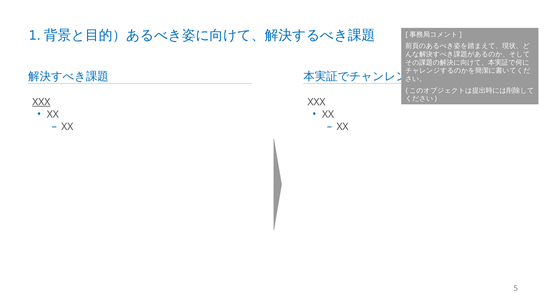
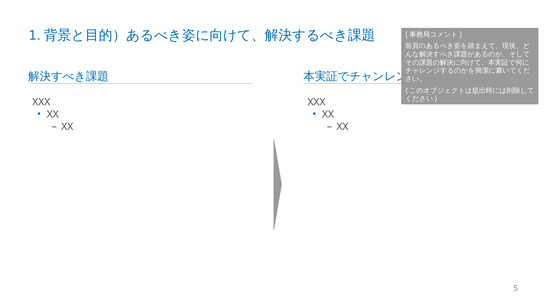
XXX underline: present -> none (41, 102)
